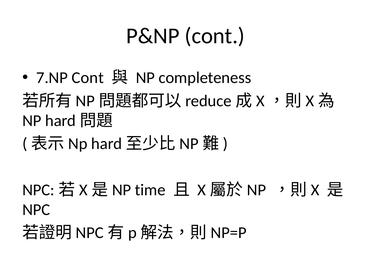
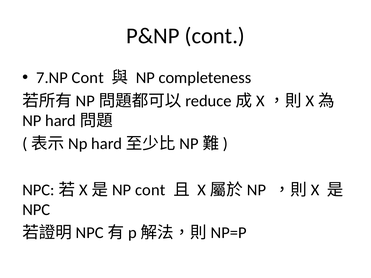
time: time -> cont (150, 190)
